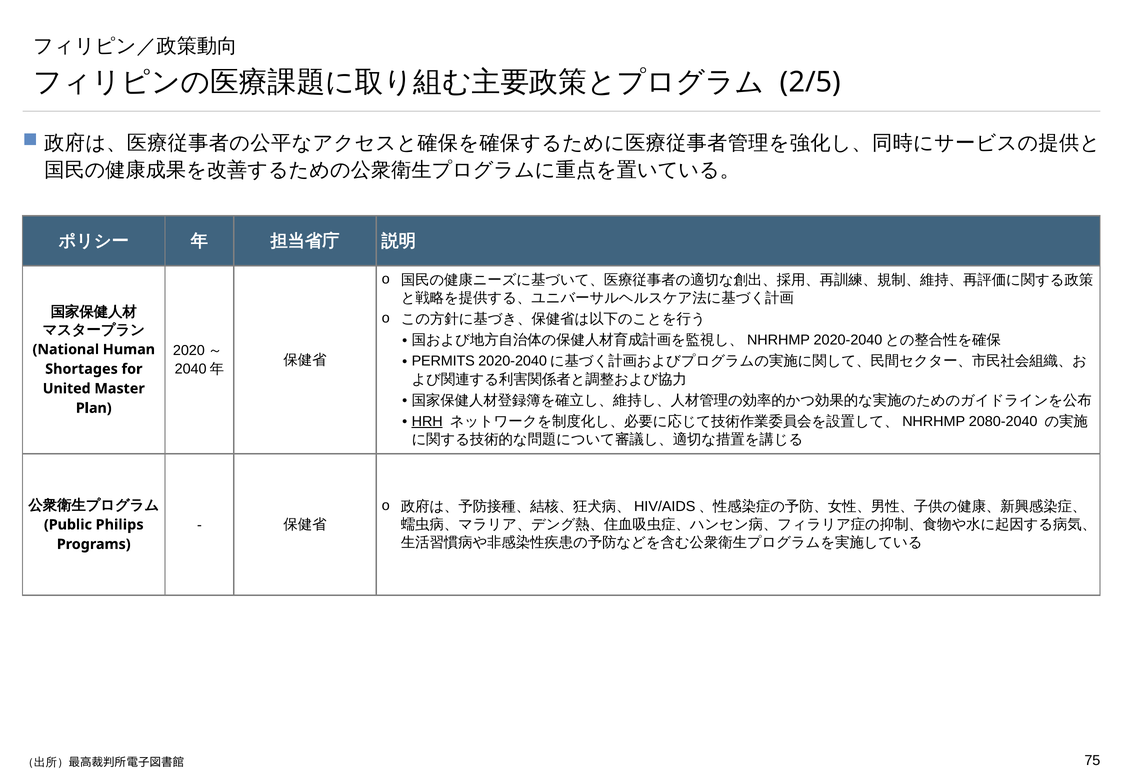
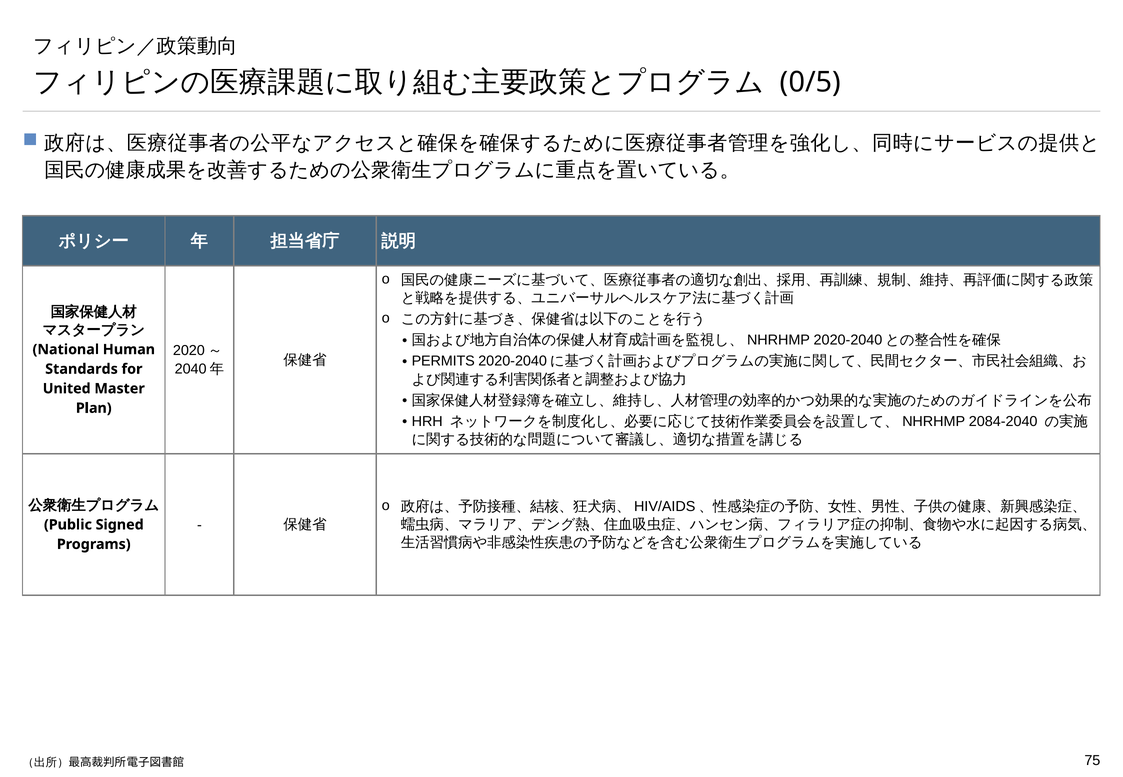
2/5: 2/5 -> 0/5 (810, 83)
Shortages: Shortages -> Standards (81, 369)
HRH underline: present -> none (427, 422)
2080-2040: 2080-2040 -> 2084-2040 (1003, 422)
Philips: Philips -> Signed (120, 525)
